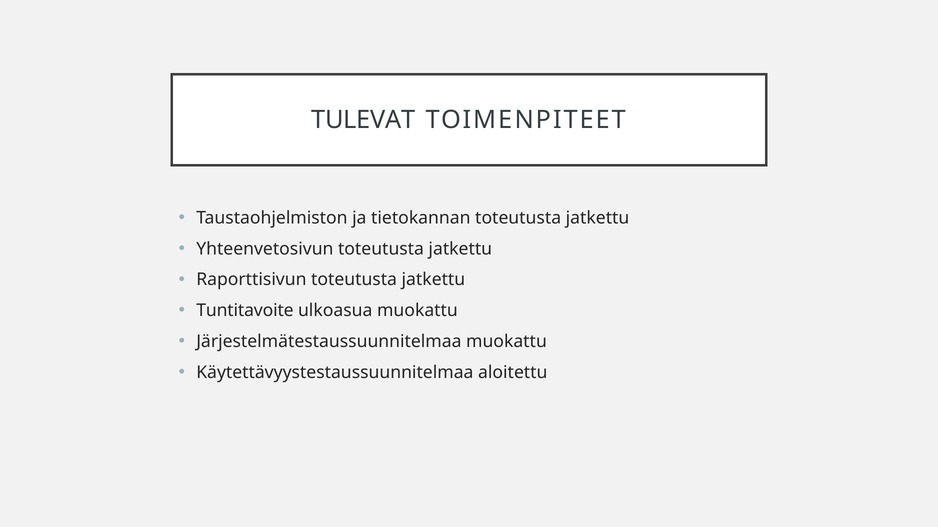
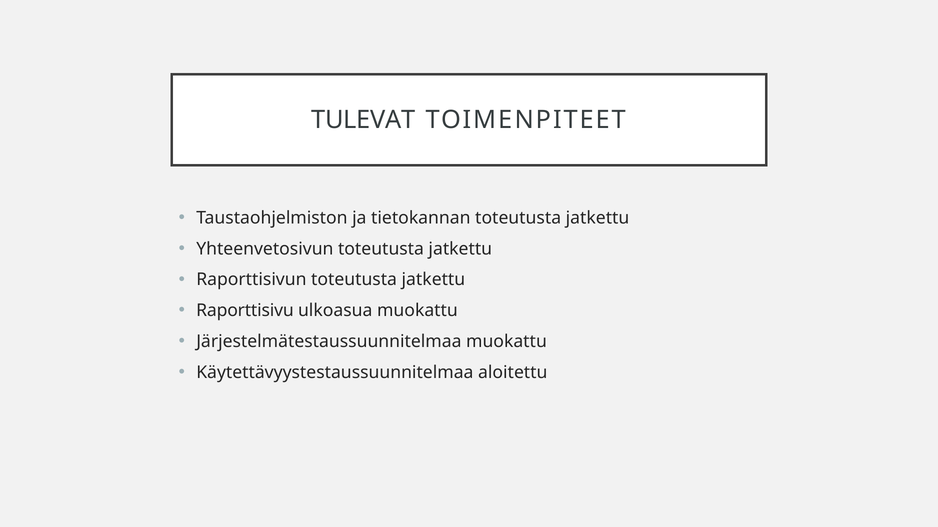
Tuntitavoite: Tuntitavoite -> Raporttisivu (245, 311)
